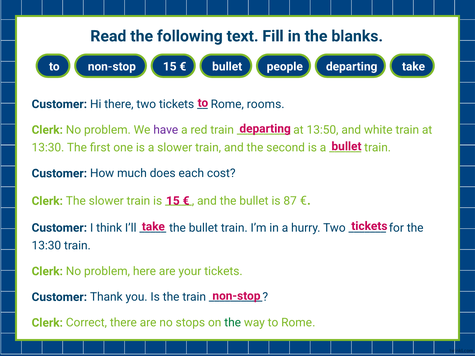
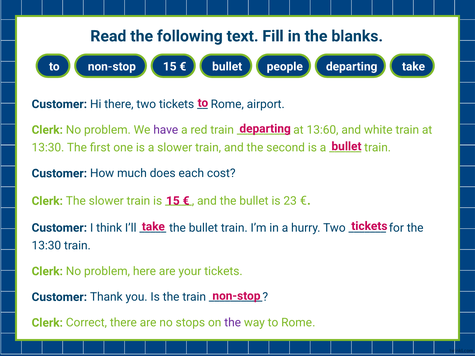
rooms: rooms -> airport (266, 104)
13:50: 13:50 -> 13:60 (323, 130)
87: 87 -> 23 (290, 201)
the colour: green -> purple (233, 323)
